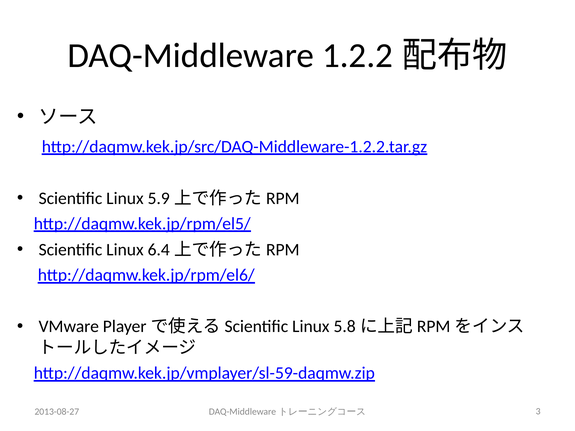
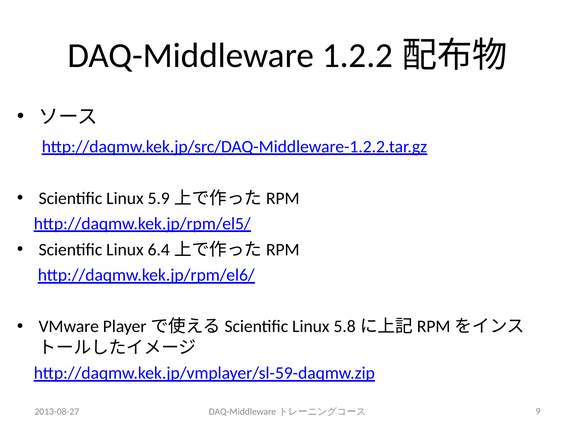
3: 3 -> 9 (538, 412)
